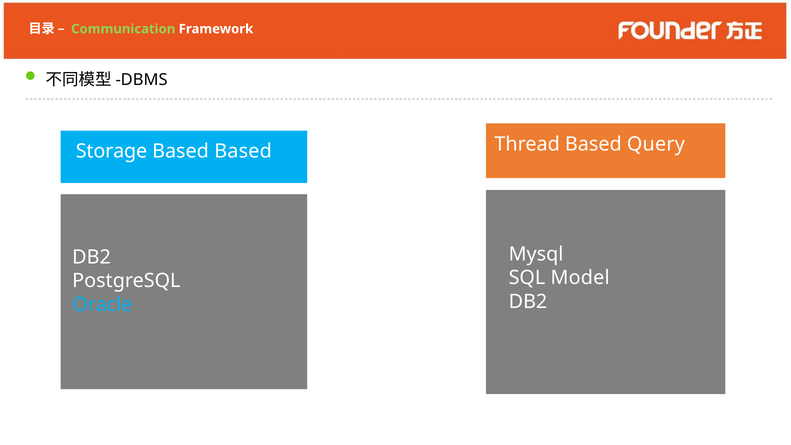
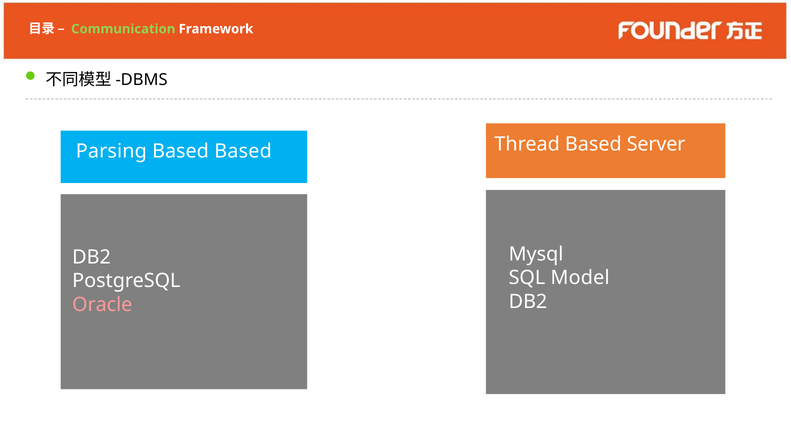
Storage: Storage -> Parsing (111, 151)
Query: Query -> Server (656, 144)
Oracle colour: light blue -> pink (102, 304)
